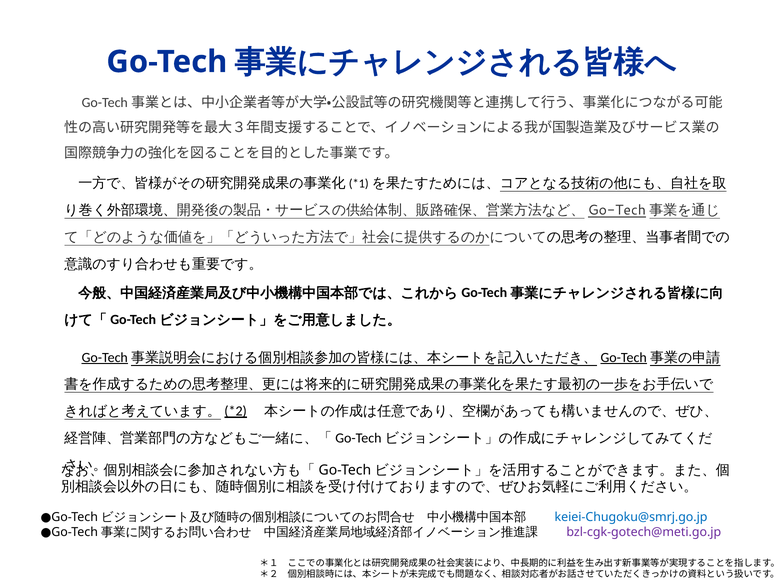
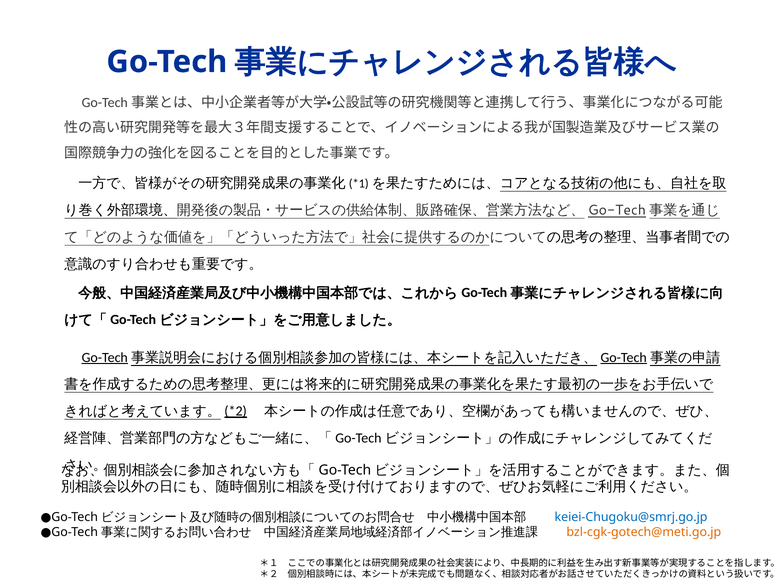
bzl-cgk-gotech@meti.go.jp colour: purple -> orange (644, 532)
